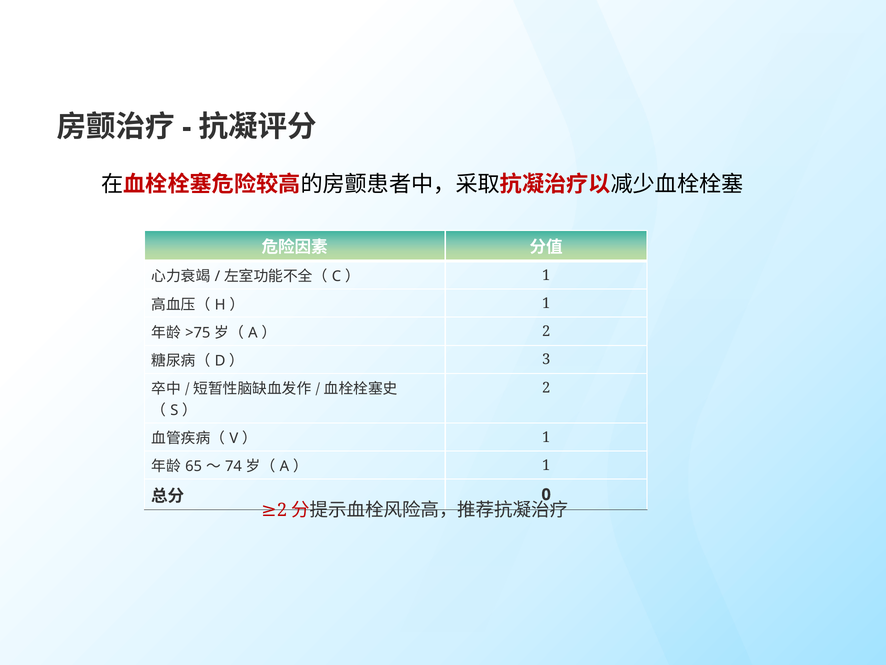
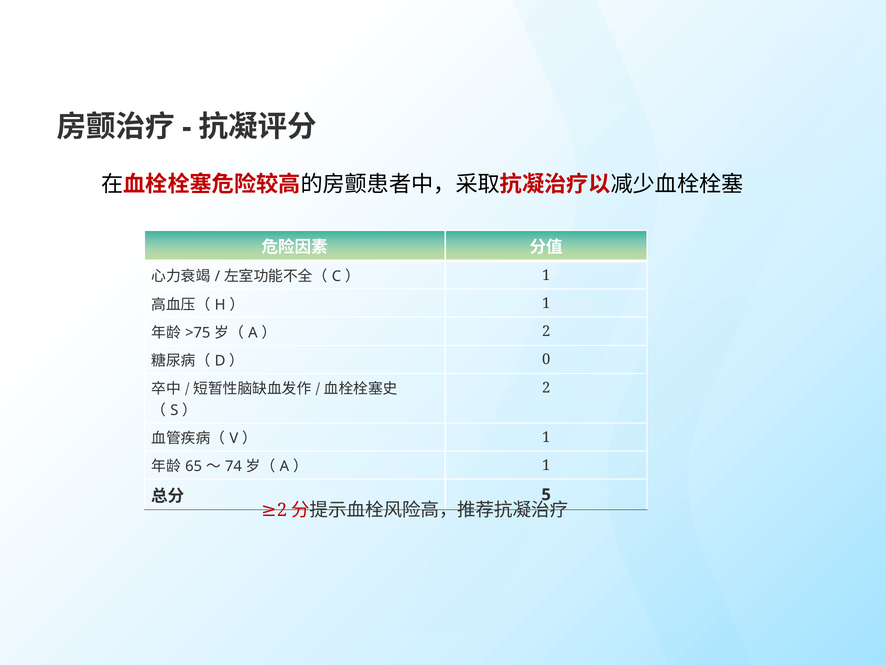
3: 3 -> 0 (546, 359)
0: 0 -> 5 (546, 494)
